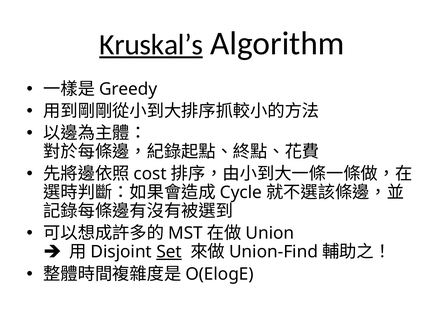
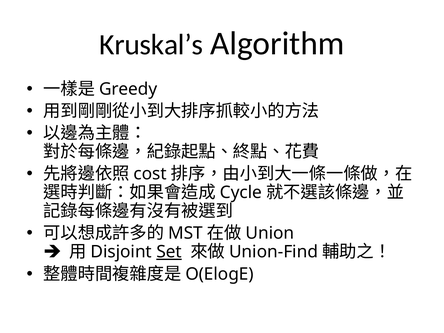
Kruskal’s underline: present -> none (151, 45)
